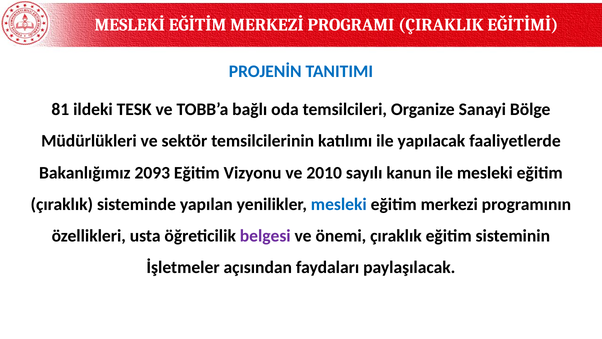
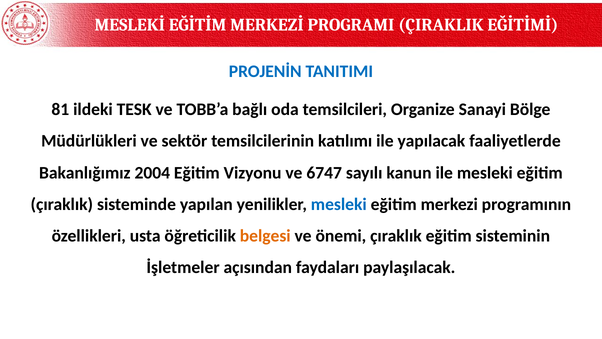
2093: 2093 -> 2004 (152, 173)
2010: 2010 -> 6747 (324, 173)
belgesi colour: purple -> orange (265, 236)
